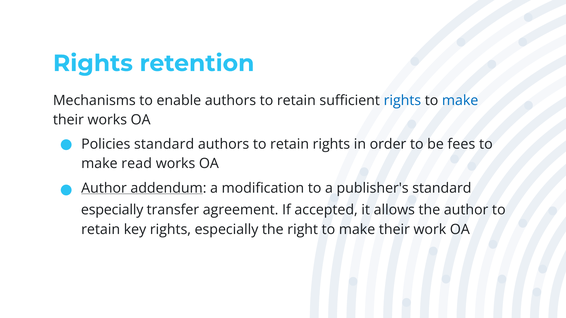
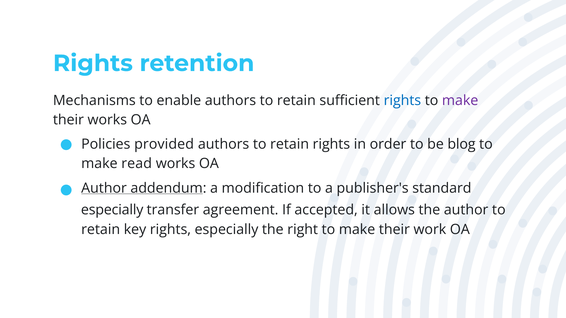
make colour: blue -> purple (460, 101)
Policies standard: standard -> provided (164, 144)
fees: fees -> blog (461, 144)
